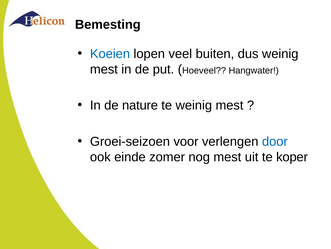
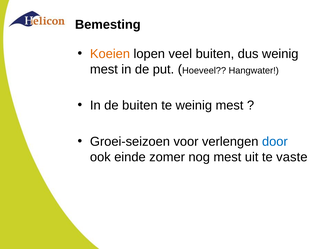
Koeien colour: blue -> orange (110, 54)
de nature: nature -> buiten (140, 105)
koper: koper -> vaste (292, 157)
